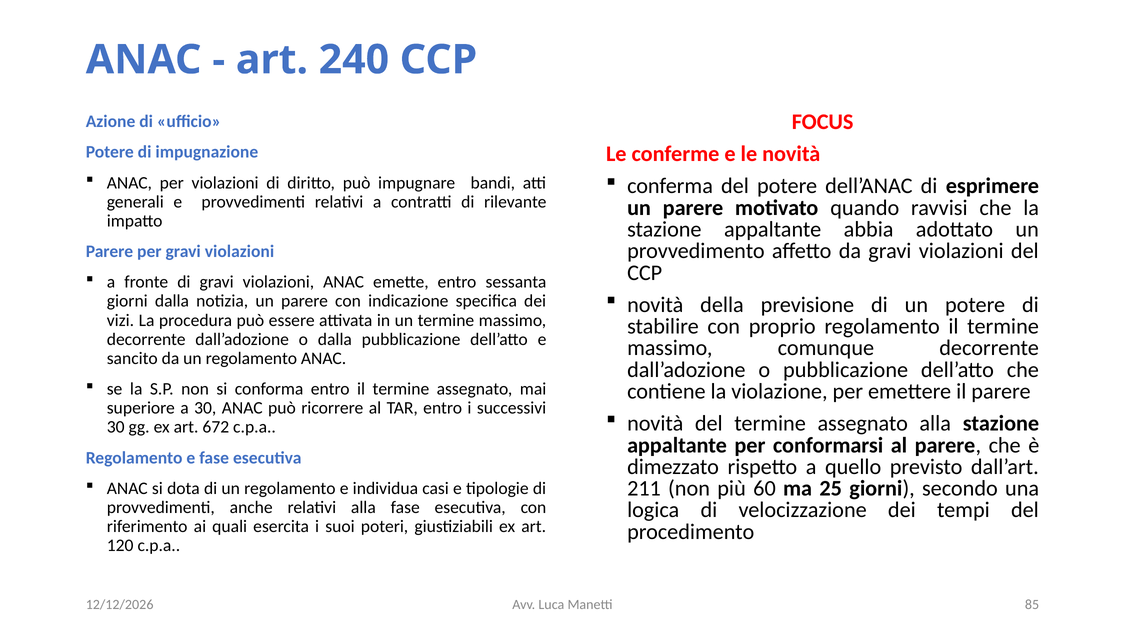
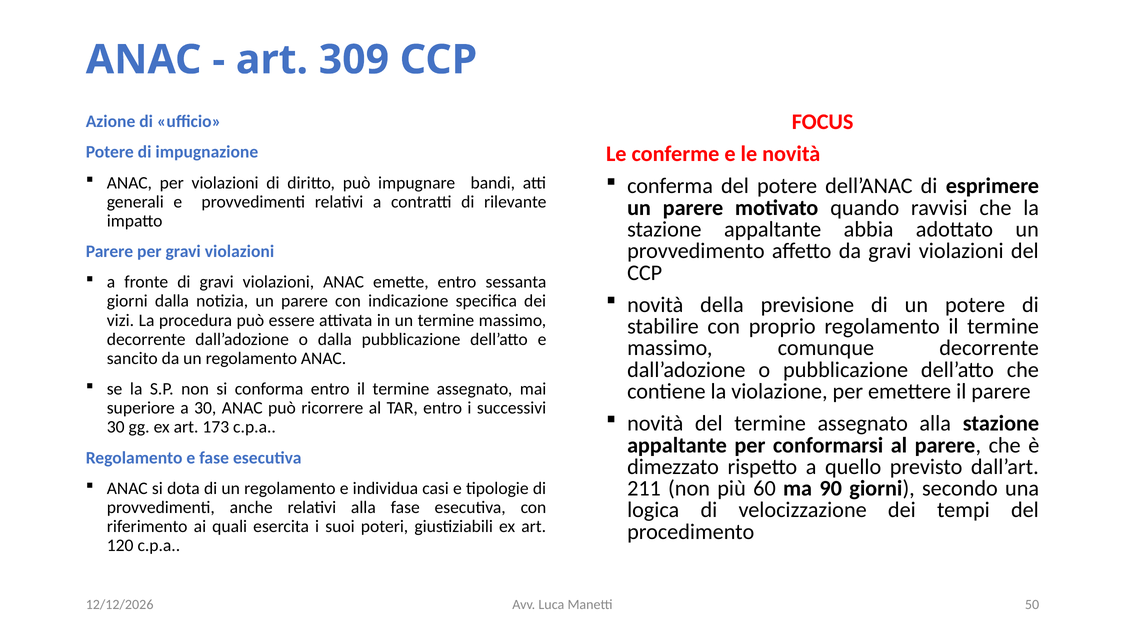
240: 240 -> 309 (354, 60)
672: 672 -> 173 (216, 427)
25: 25 -> 90 (831, 488)
85: 85 -> 50 (1032, 604)
